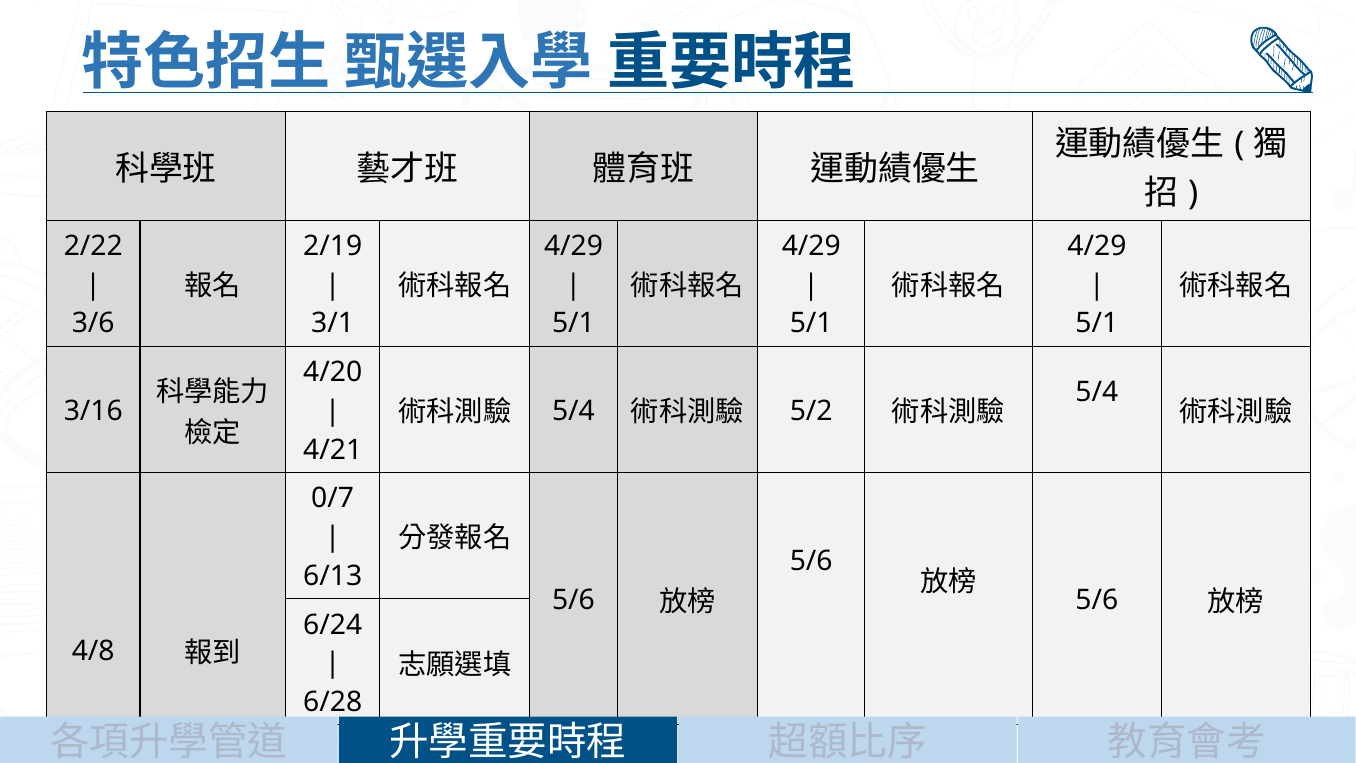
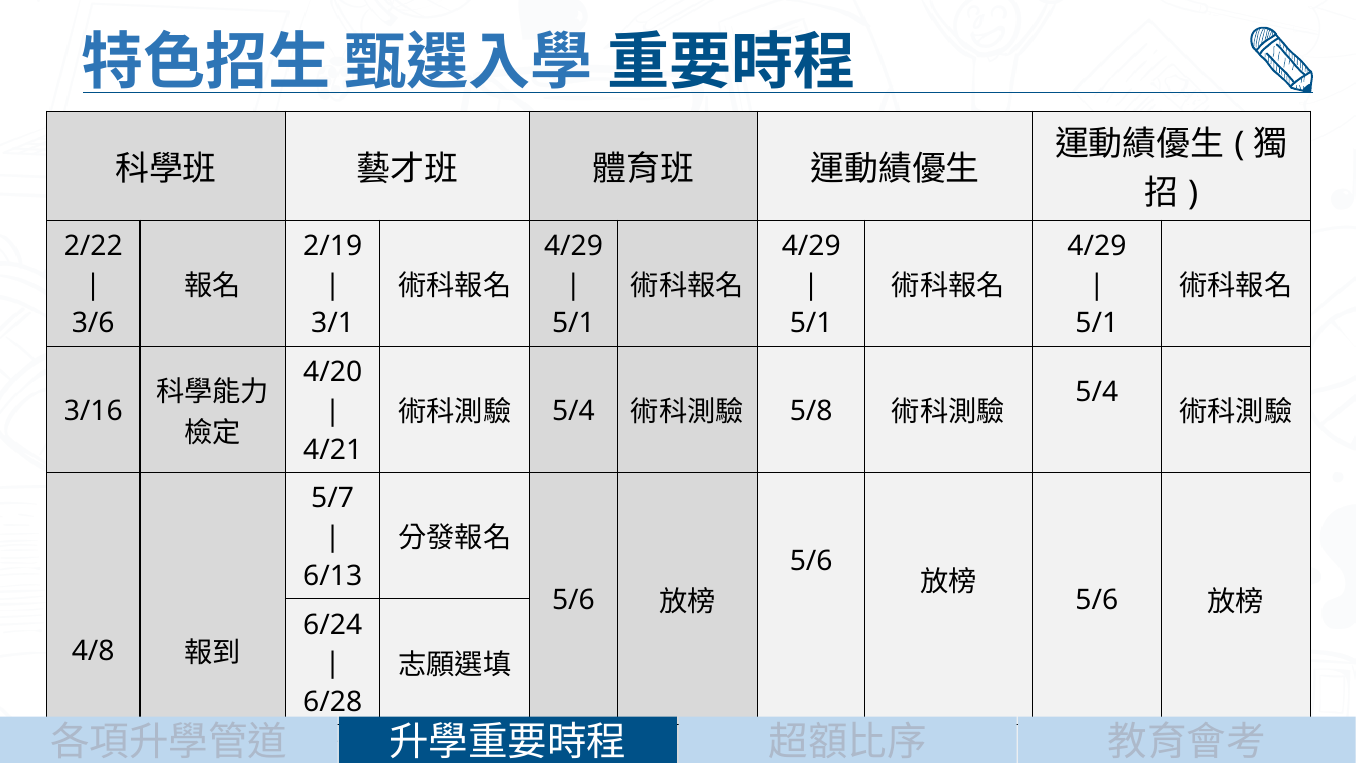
5/2: 5/2 -> 5/8 (811, 411)
0/7: 0/7 -> 5/7 (333, 498)
